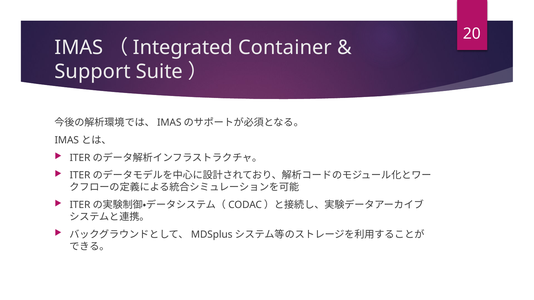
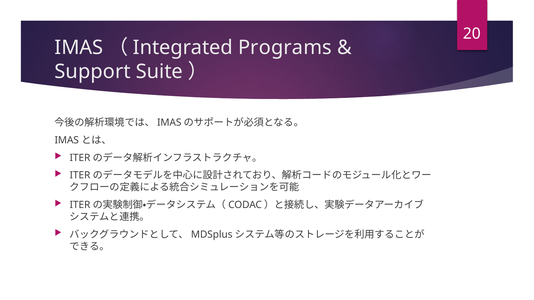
Container: Container -> Programs (285, 48)
